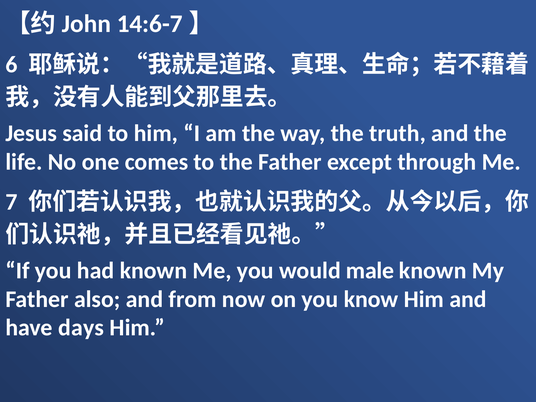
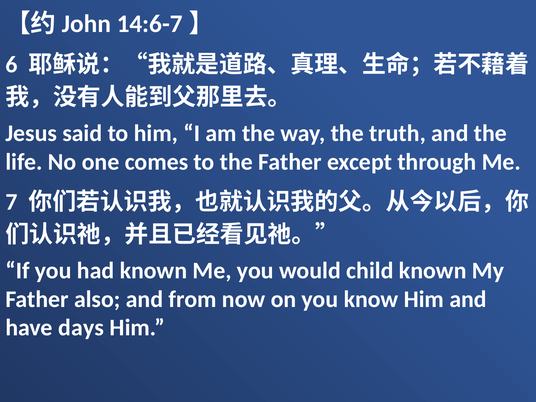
male: male -> child (370, 271)
